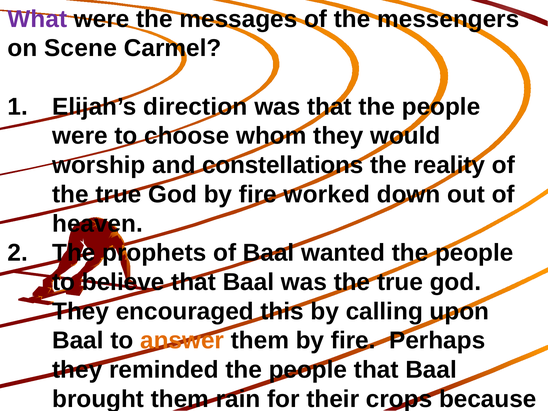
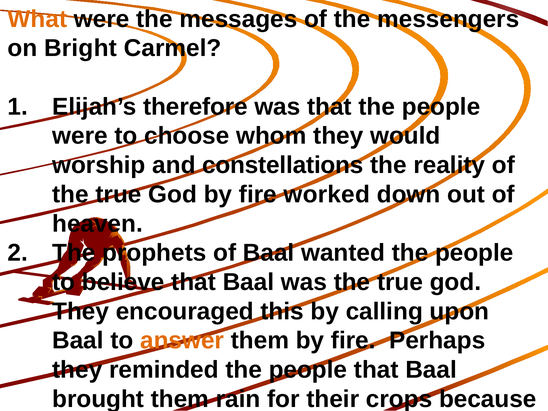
What colour: purple -> orange (37, 19)
Scene: Scene -> Bright (81, 48)
direction: direction -> therefore (195, 107)
